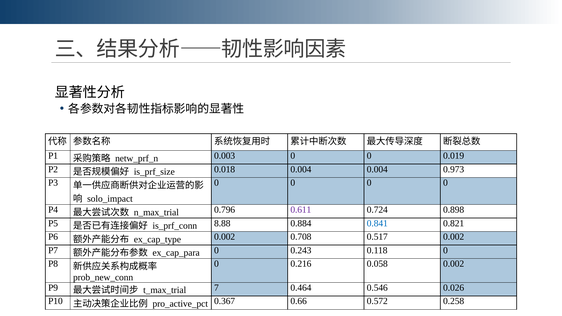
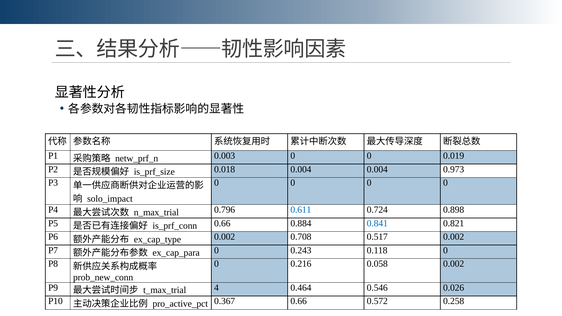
0.611 colour: purple -> blue (301, 210)
8.88: 8.88 -> 0.66 (222, 223)
7: 7 -> 4 (216, 288)
